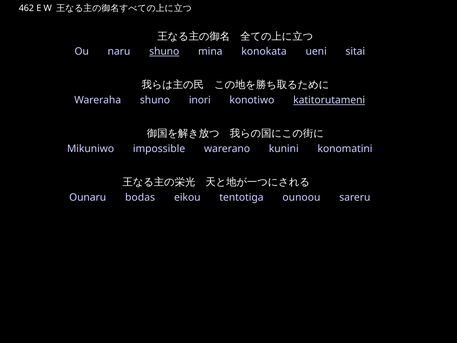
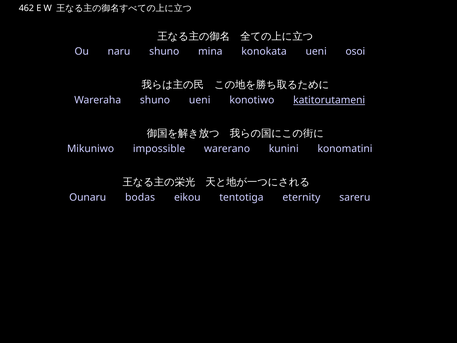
shuno underline: present -> none (164, 52)
sitai: sitai -> osoi (355, 52)
shuno inori: inori -> ueni (200, 100)
ounoou: ounoou -> eternity (301, 197)
